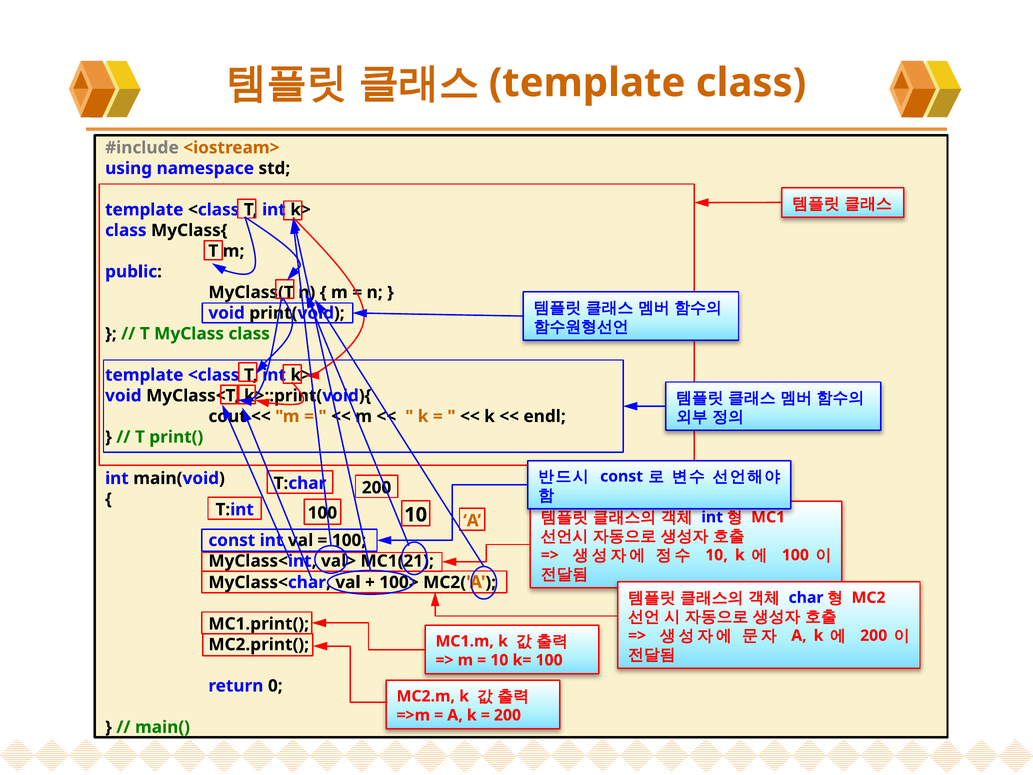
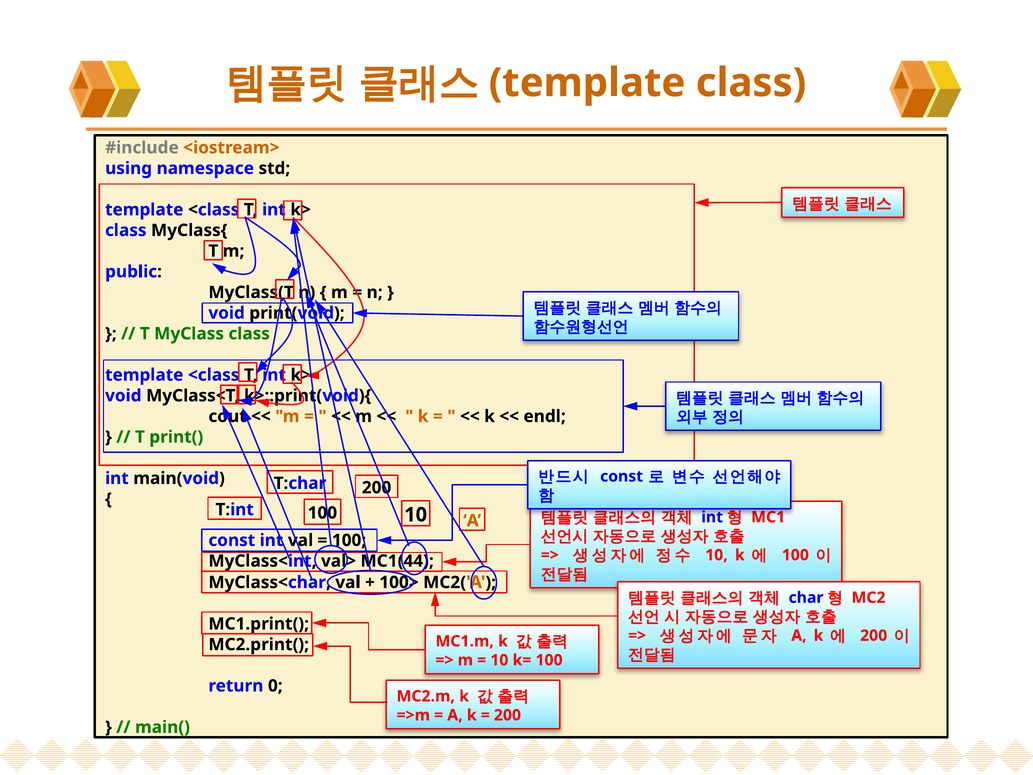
MC1(21: MC1(21 -> MC1(44 (397, 561)
